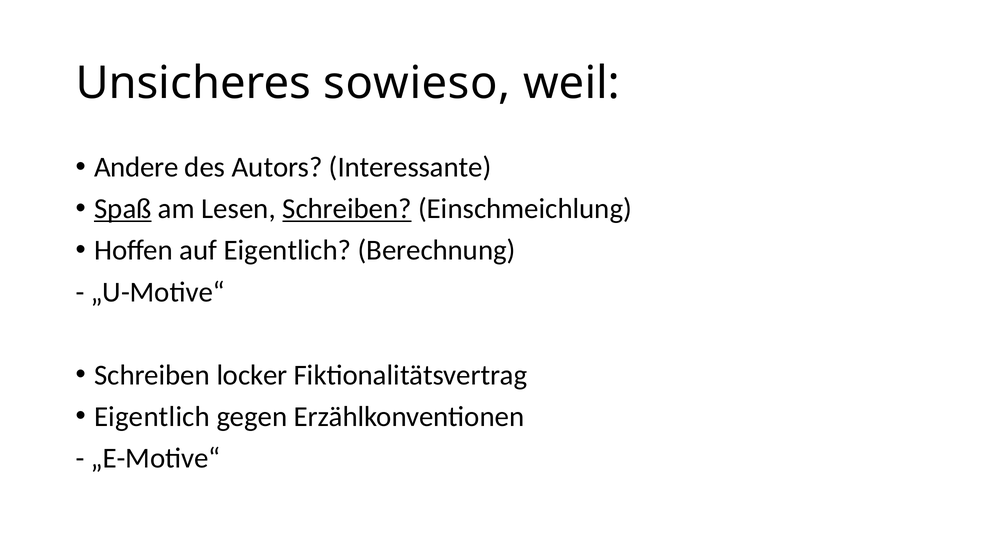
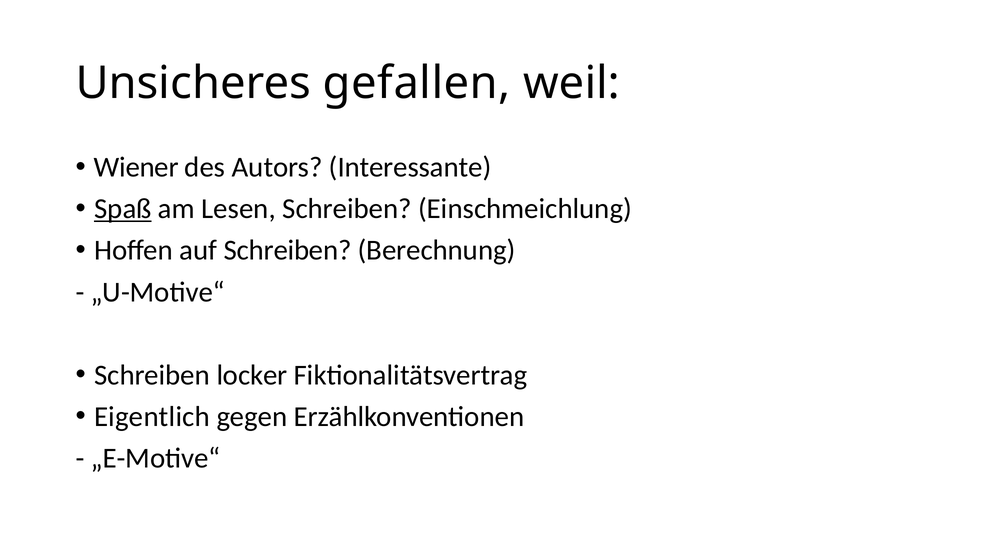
sowieso: sowieso -> gefallen (417, 83)
Andere: Andere -> Wiener (136, 168)
Schreiben underline: present -> none (347, 209)
auf Eigentlich: Eigentlich -> Schreiben (288, 251)
